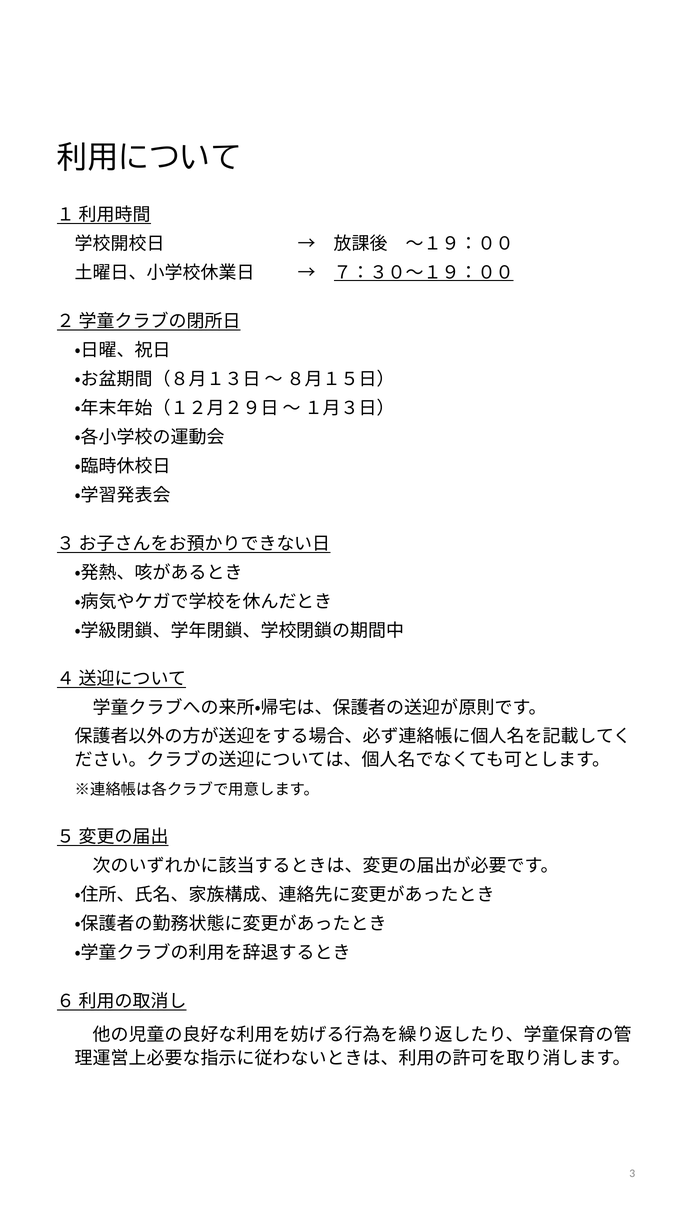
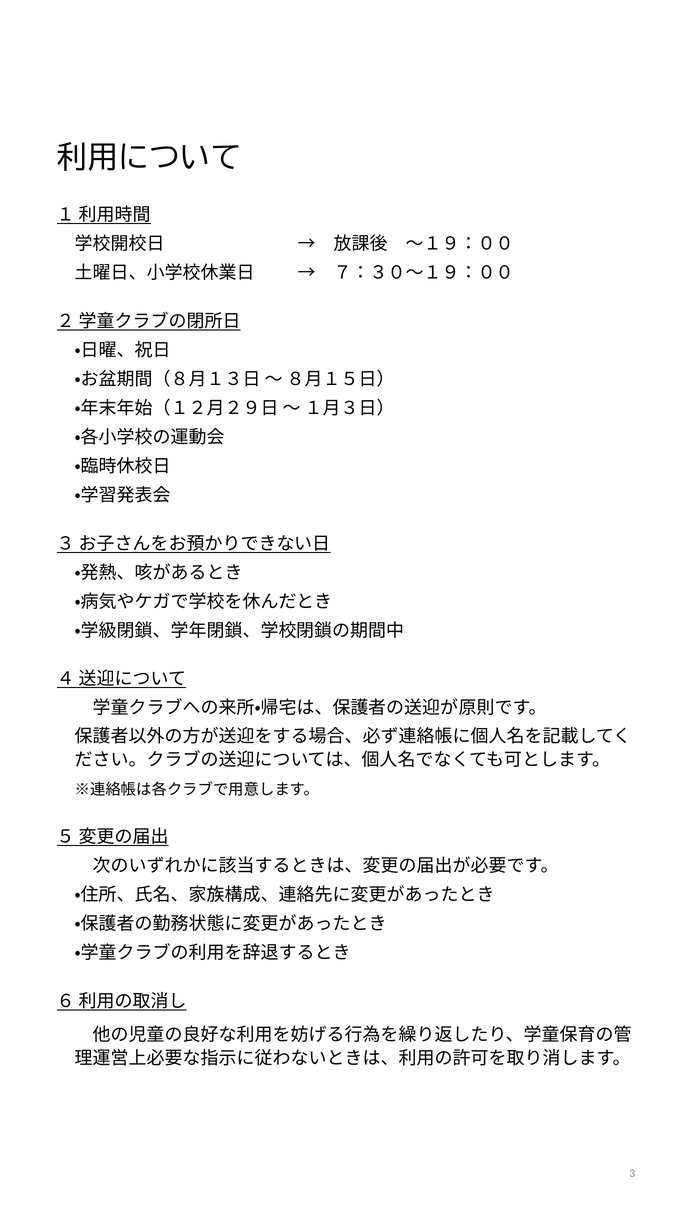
７：３０～１９：００ underline: present -> none (424, 273)
